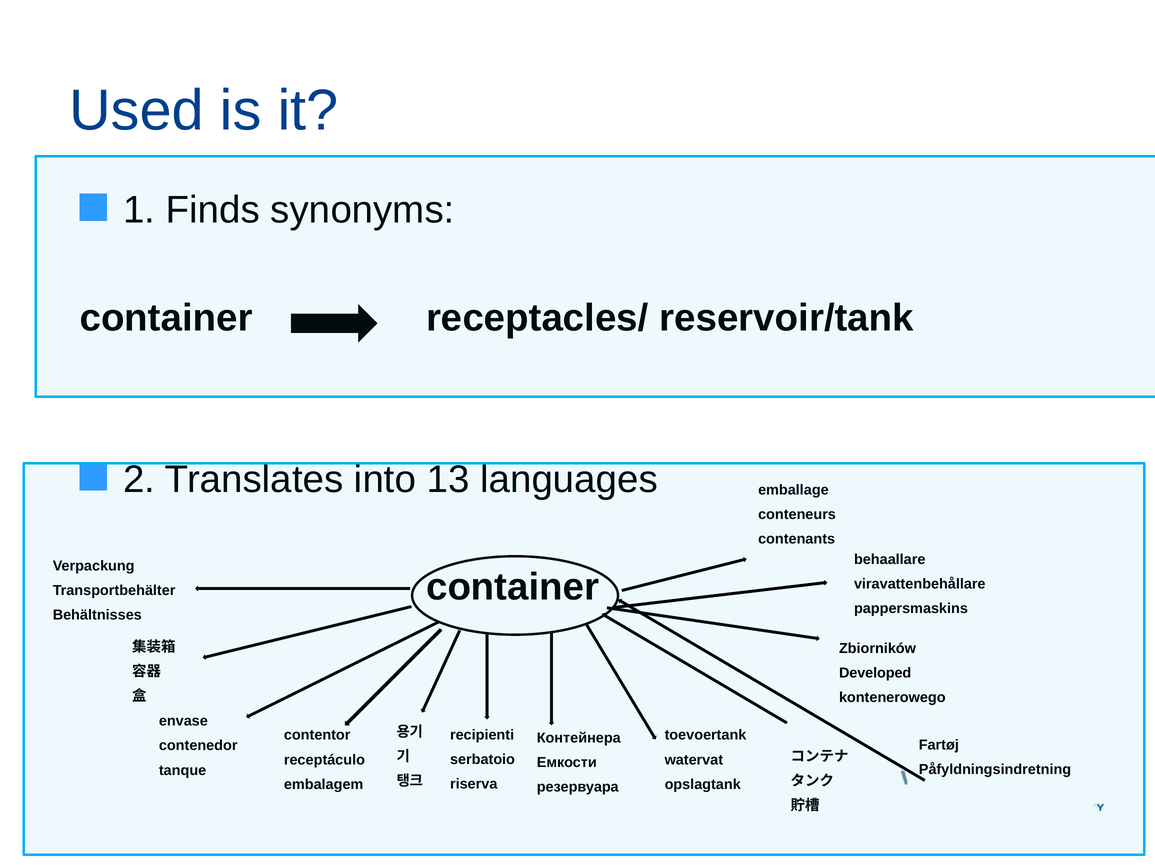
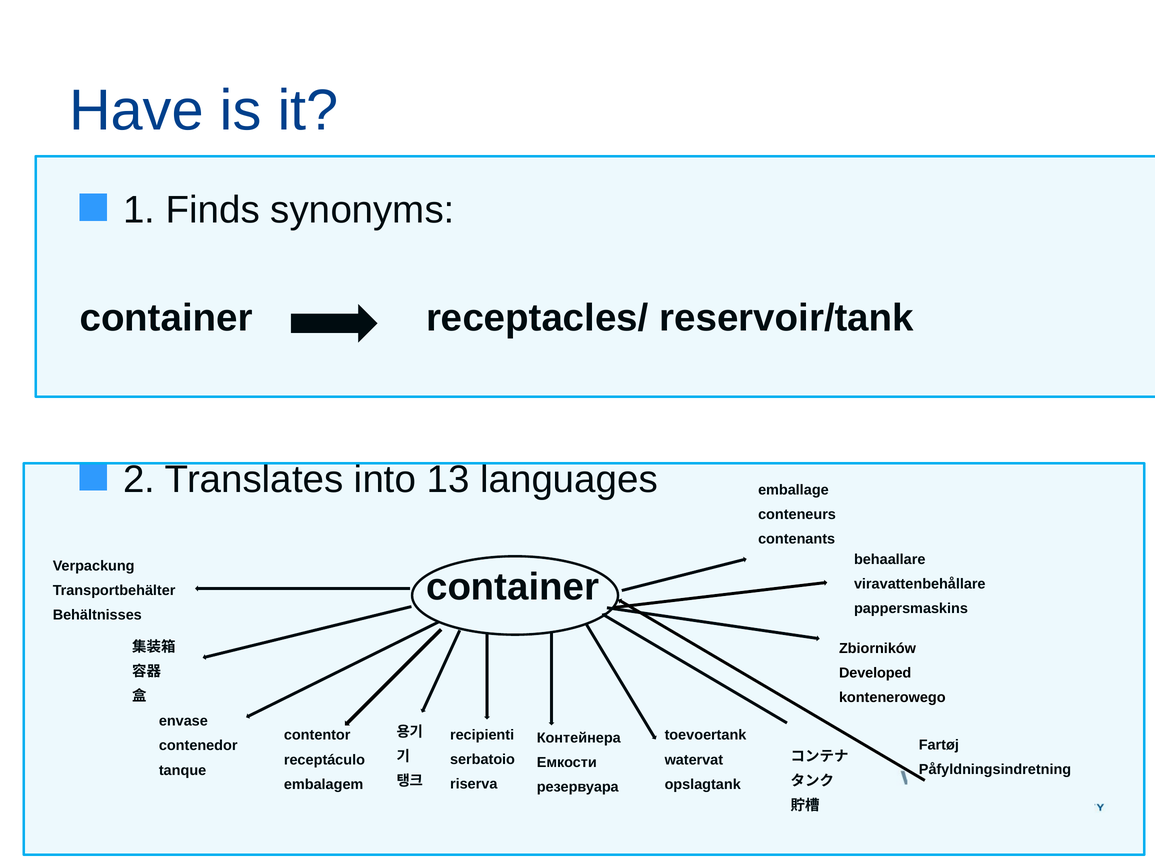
Used: Used -> Have (137, 111)
